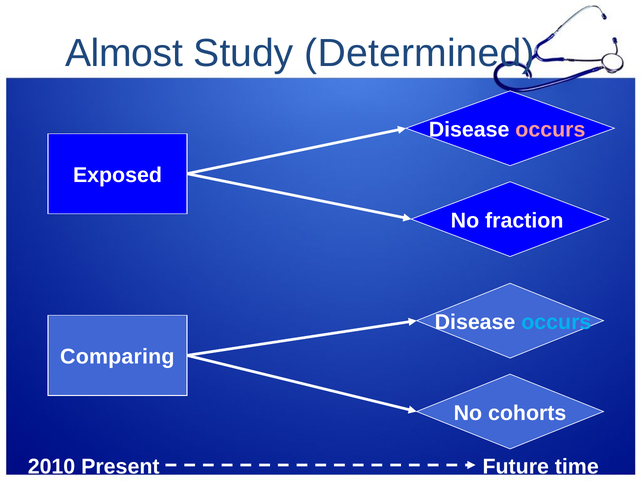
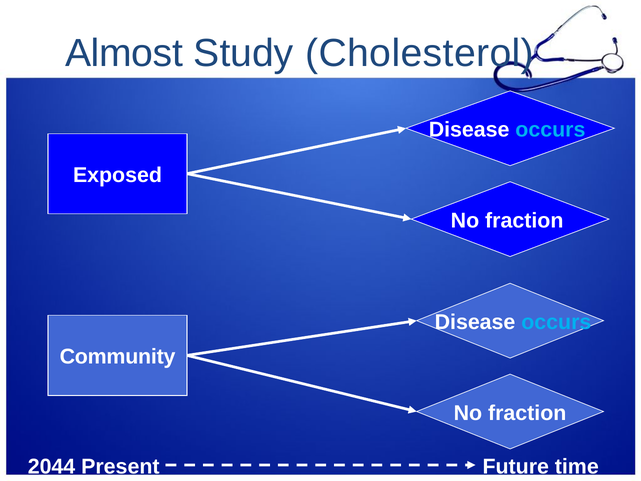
Determined: Determined -> Cholesterol (420, 53)
occurs colour: pink -> light blue (550, 130)
Comparing: Comparing -> Community (118, 357)
cohorts: cohorts -> fraction (527, 413)
2010: 2010 -> 2044 (52, 466)
